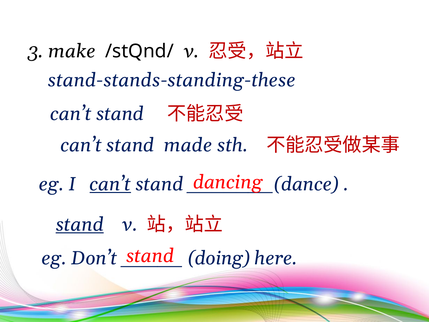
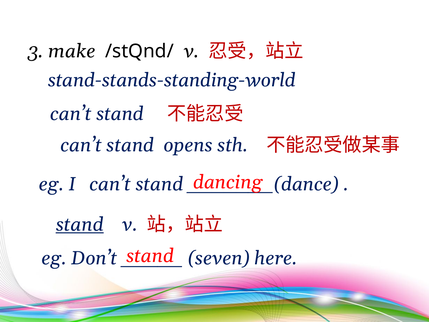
stand-stands-standing-these: stand-stands-standing-these -> stand-stands-standing-world (172, 80)
made: made -> opens (188, 145)
can’t underline: present -> none (110, 184)
doing: doing -> seven (219, 258)
